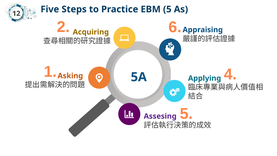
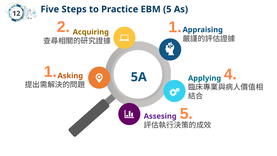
2 6: 6 -> 1 (175, 27)
